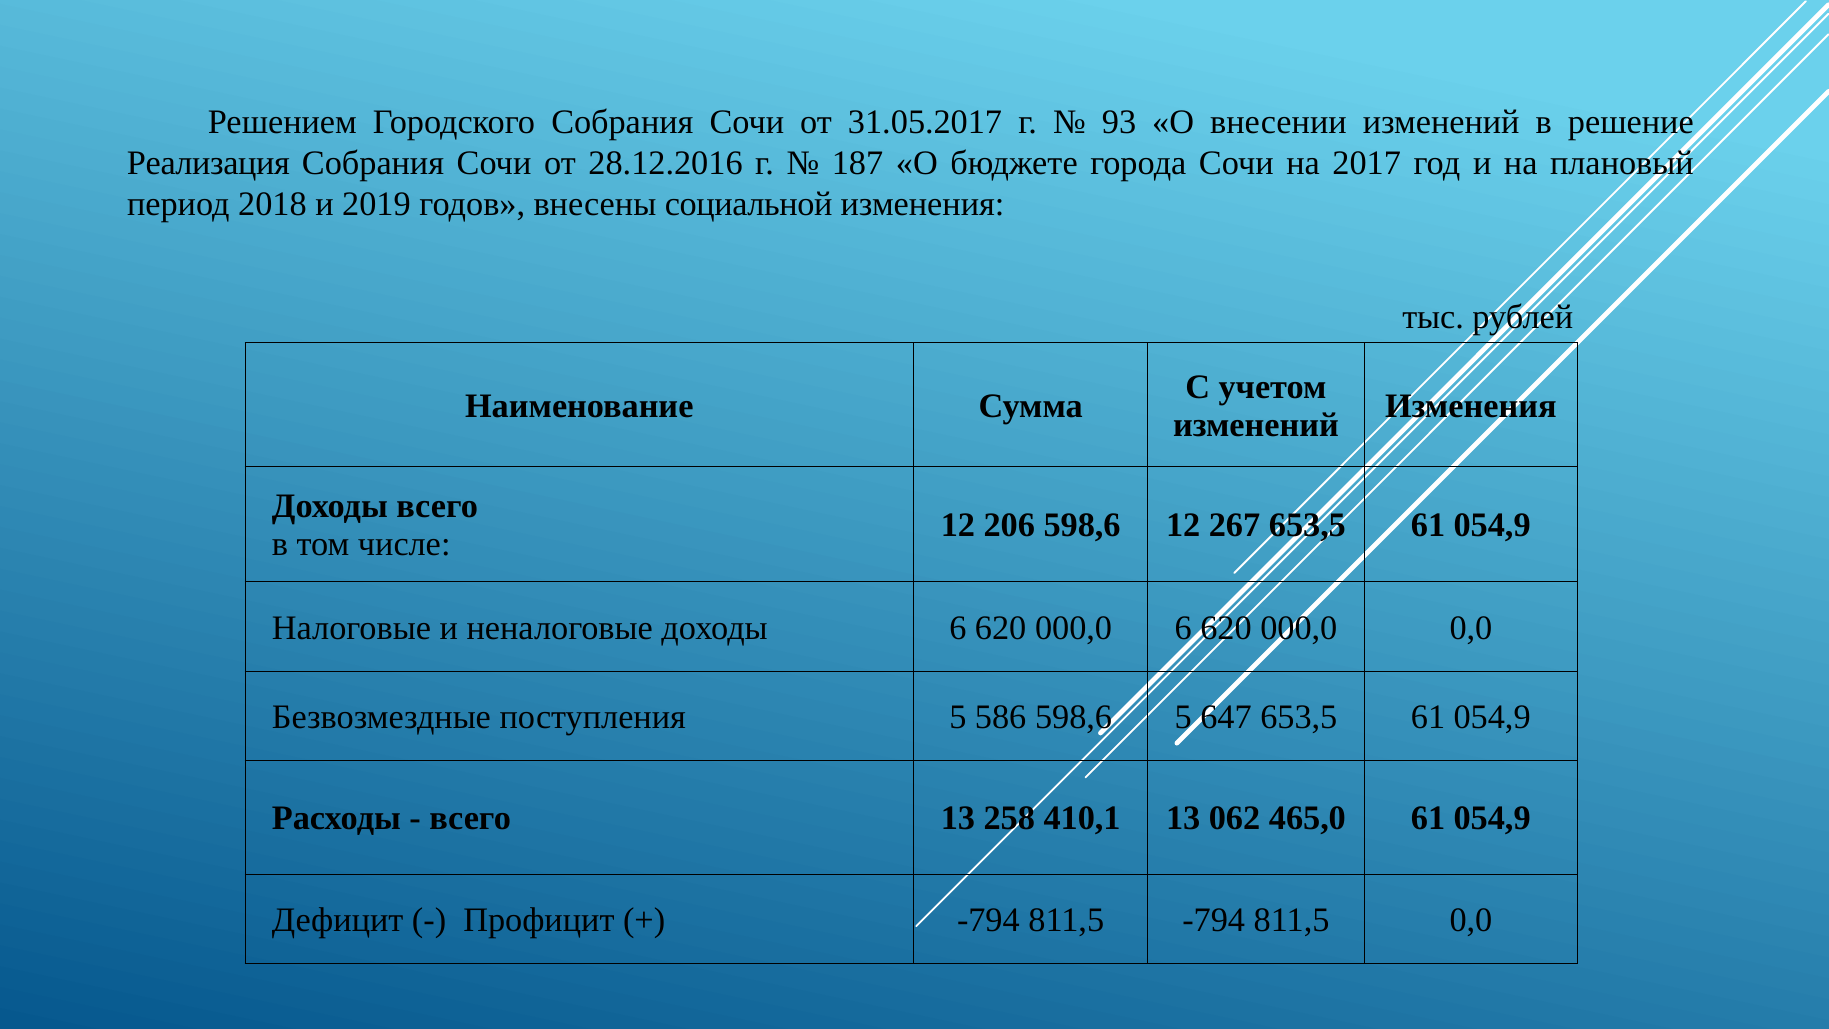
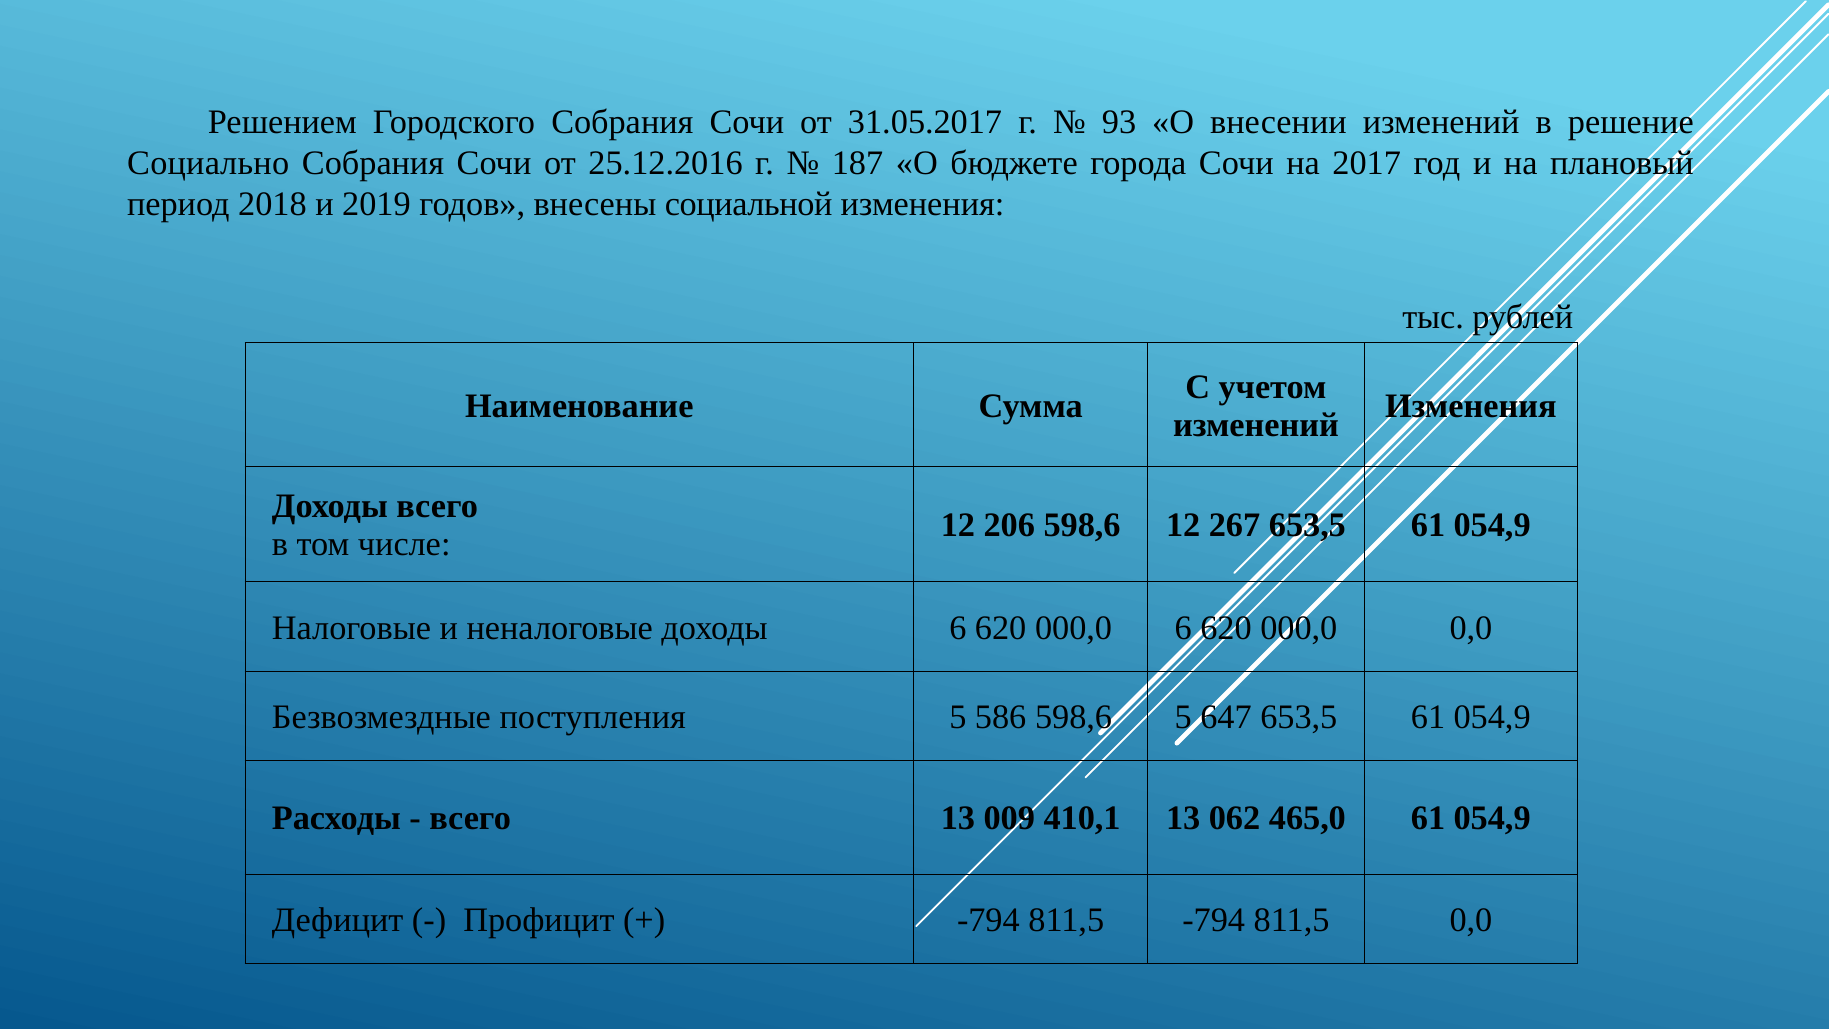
Реализация: Реализация -> Социально (208, 163)
28.12.2016: 28.12.2016 -> 25.12.2016 (666, 163)
258: 258 -> 009 (1009, 818)
